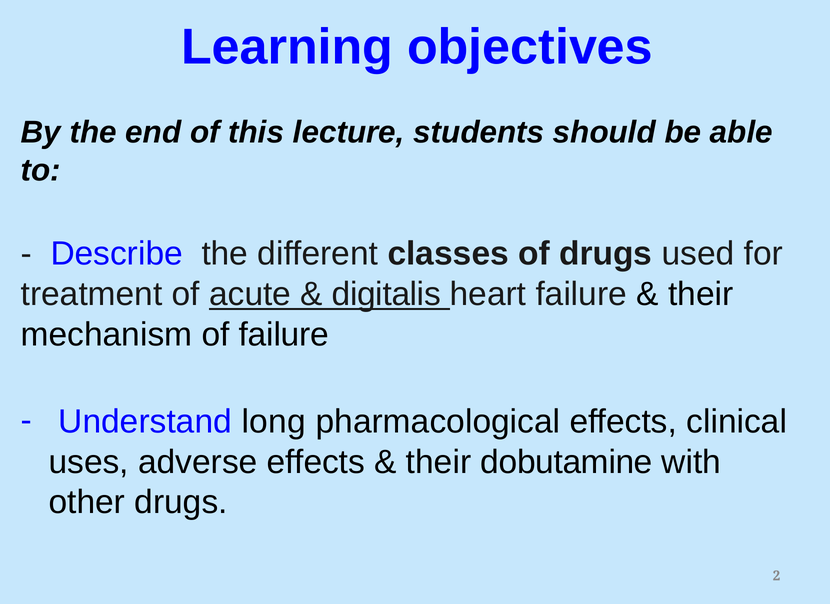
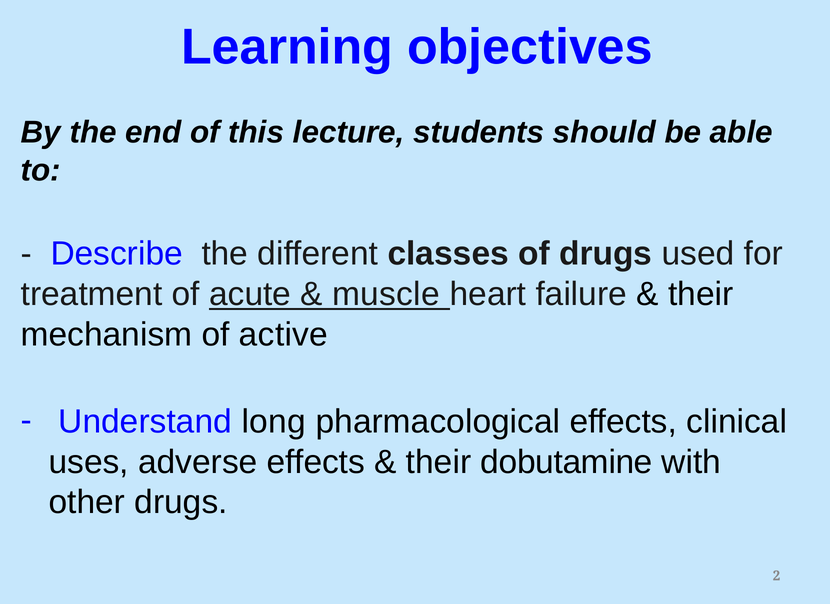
digitalis: digitalis -> muscle (386, 294)
of failure: failure -> active (284, 334)
